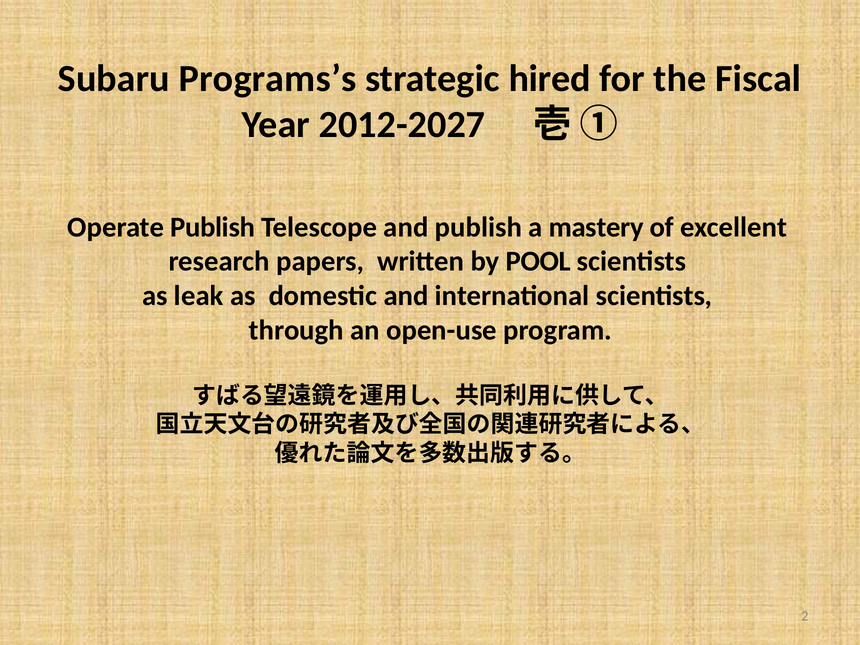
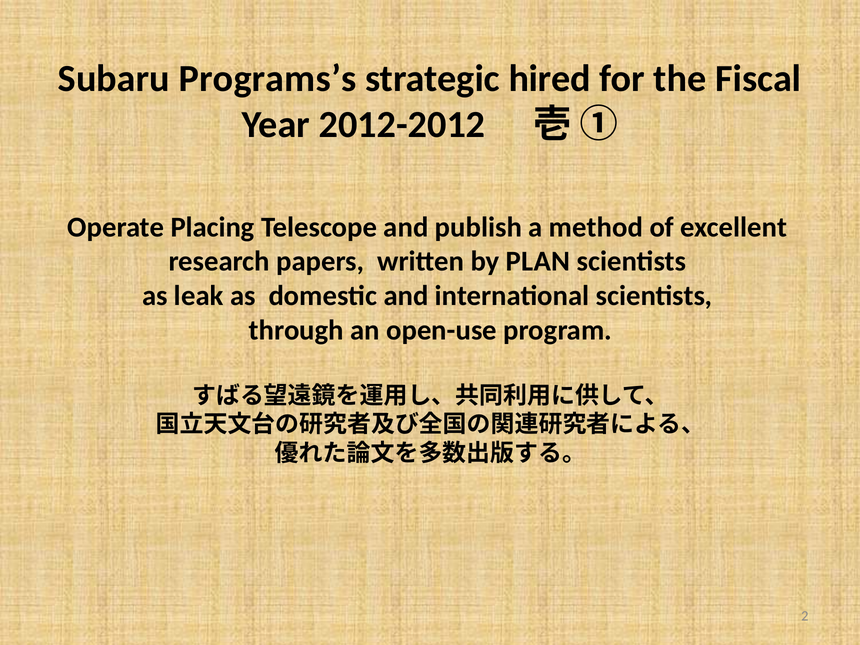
2012-2027: 2012-2027 -> 2012-2012 (402, 125)
Operate Publish: Publish -> Placing (213, 227)
mastery: mastery -> method (596, 227)
POOL: POOL -> PLAN (538, 261)
